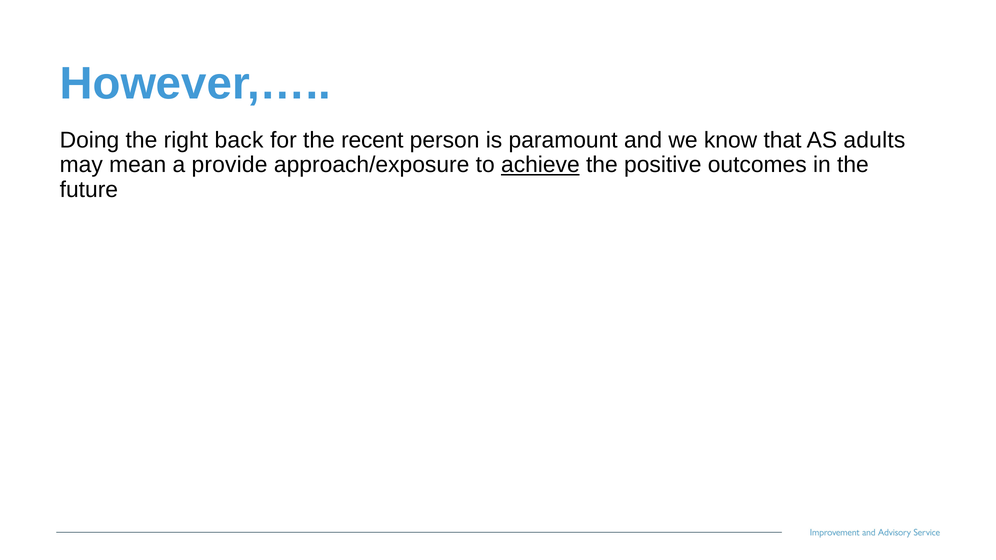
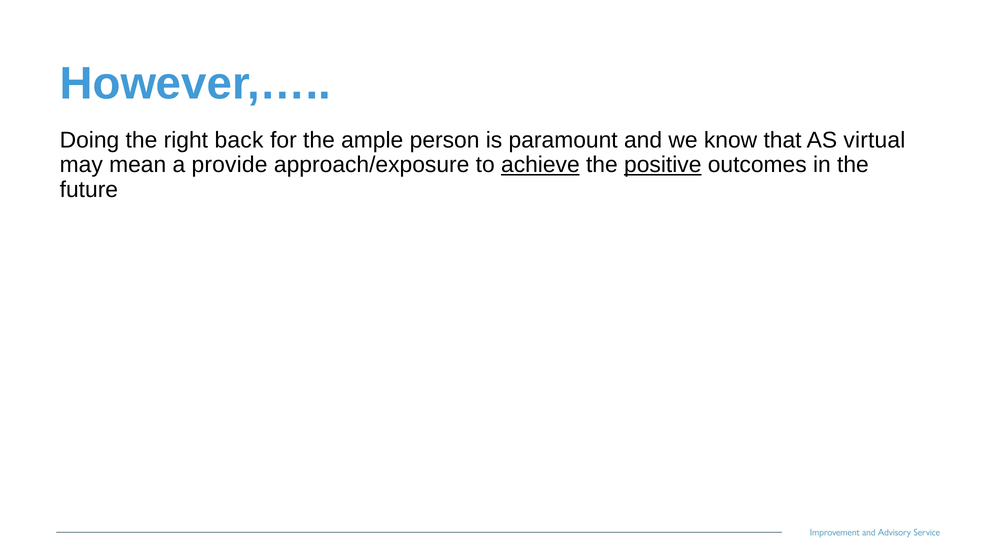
recent: recent -> ample (372, 140)
adults: adults -> virtual (874, 140)
positive underline: none -> present (663, 165)
